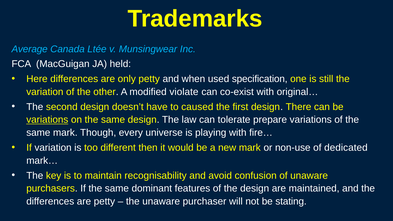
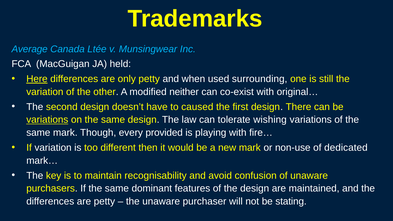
Here underline: none -> present (37, 79)
specification: specification -> surrounding (260, 79)
violate: violate -> neither (184, 92)
prepare: prepare -> wishing (270, 120)
universe: universe -> provided (164, 133)
